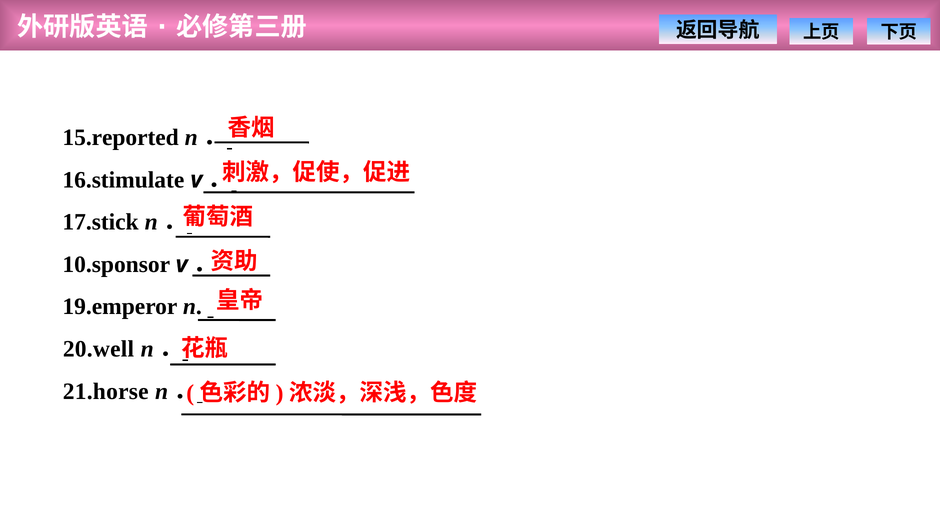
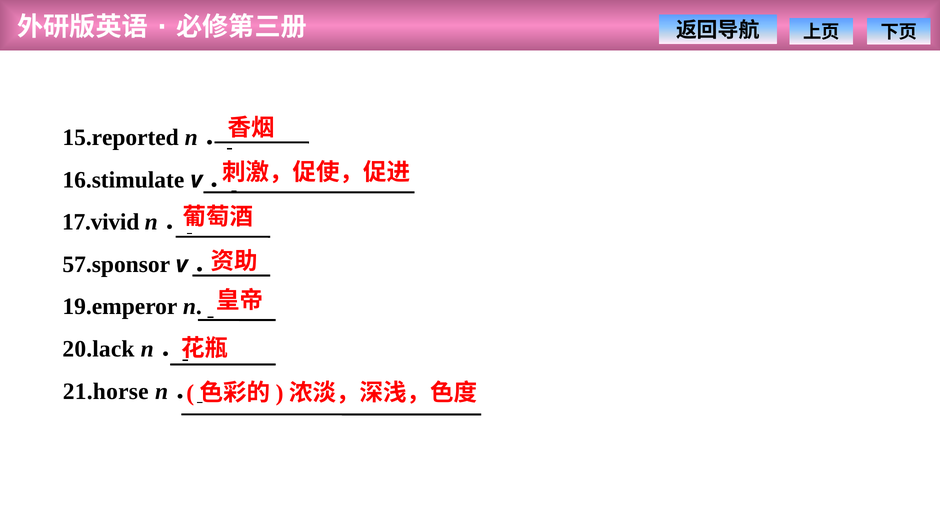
17.stick: 17.stick -> 17.vivid (101, 222)
10.sponsor: 10.sponsor -> 57.sponsor (116, 264)
20.well: 20.well -> 20.lack (99, 349)
